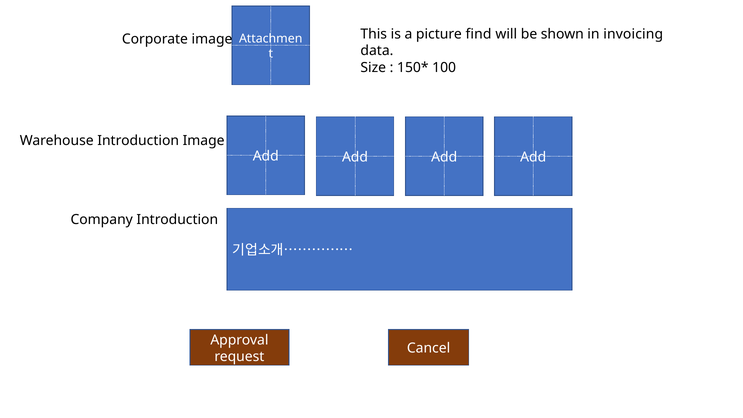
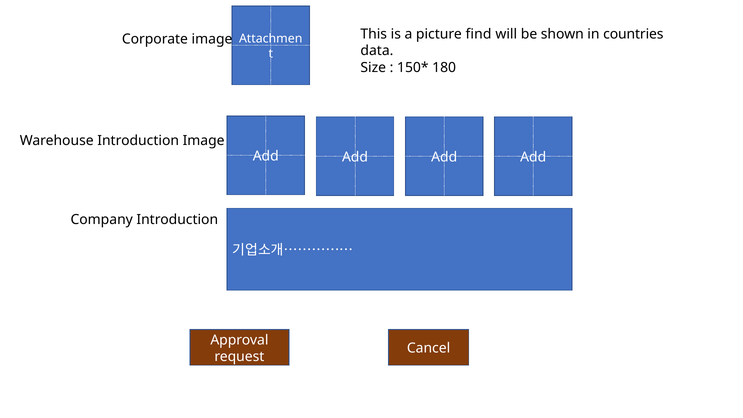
invoicing: invoicing -> countries (633, 34)
100: 100 -> 180 (444, 68)
